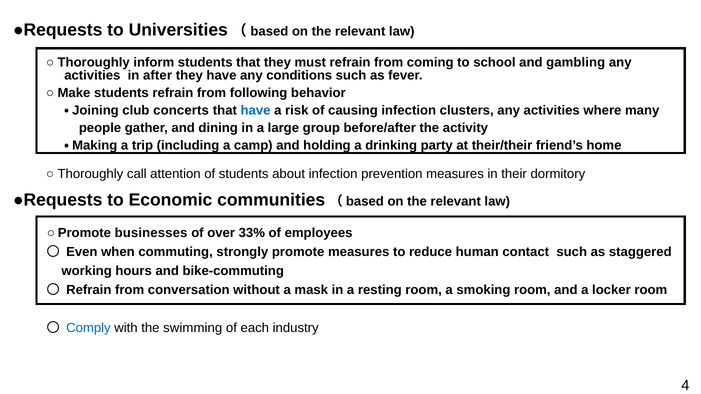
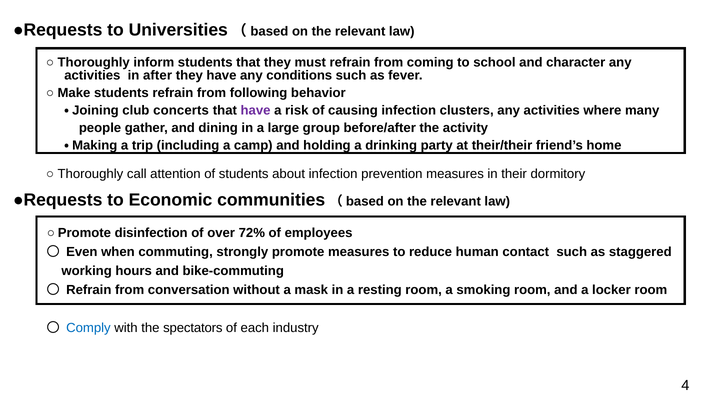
gambling: gambling -> character (576, 62)
have colour: blue -> purple (256, 111)
businesses: businesses -> disinfection (151, 233)
33%: 33% -> 72% (252, 233)
swimming: swimming -> spectators (193, 328)
